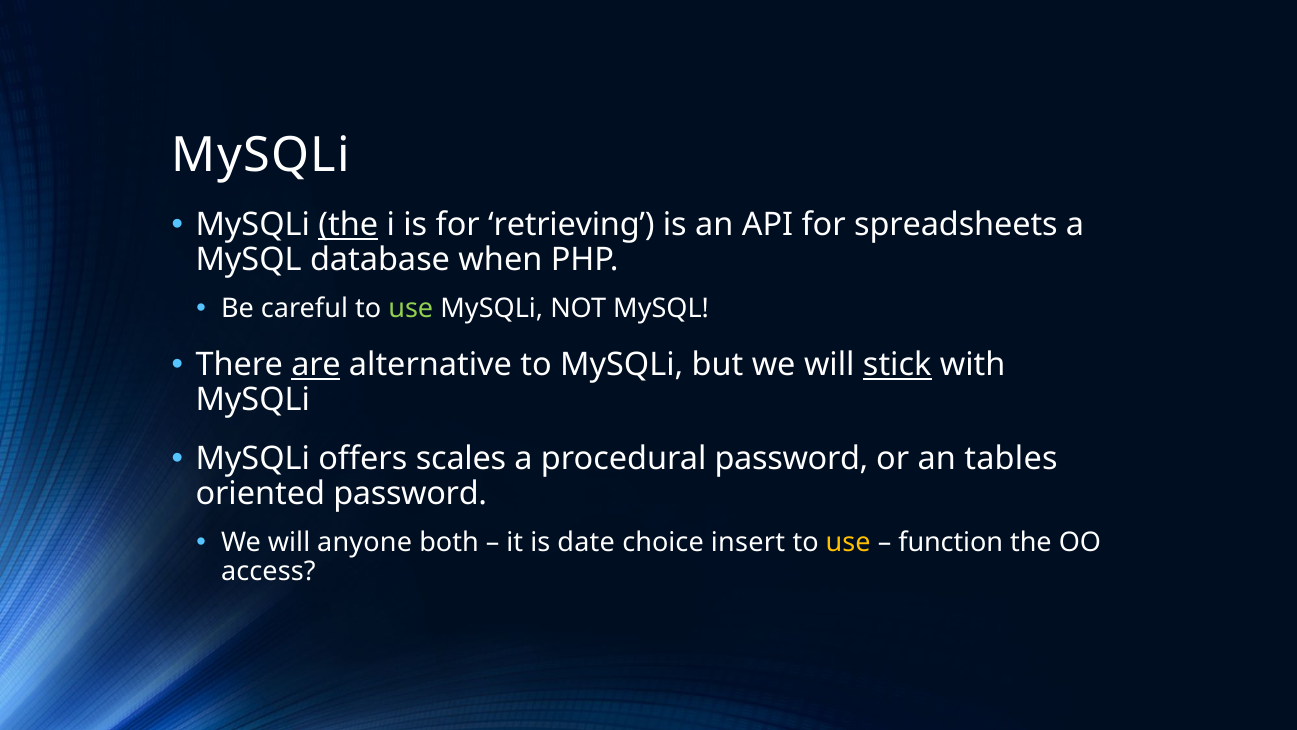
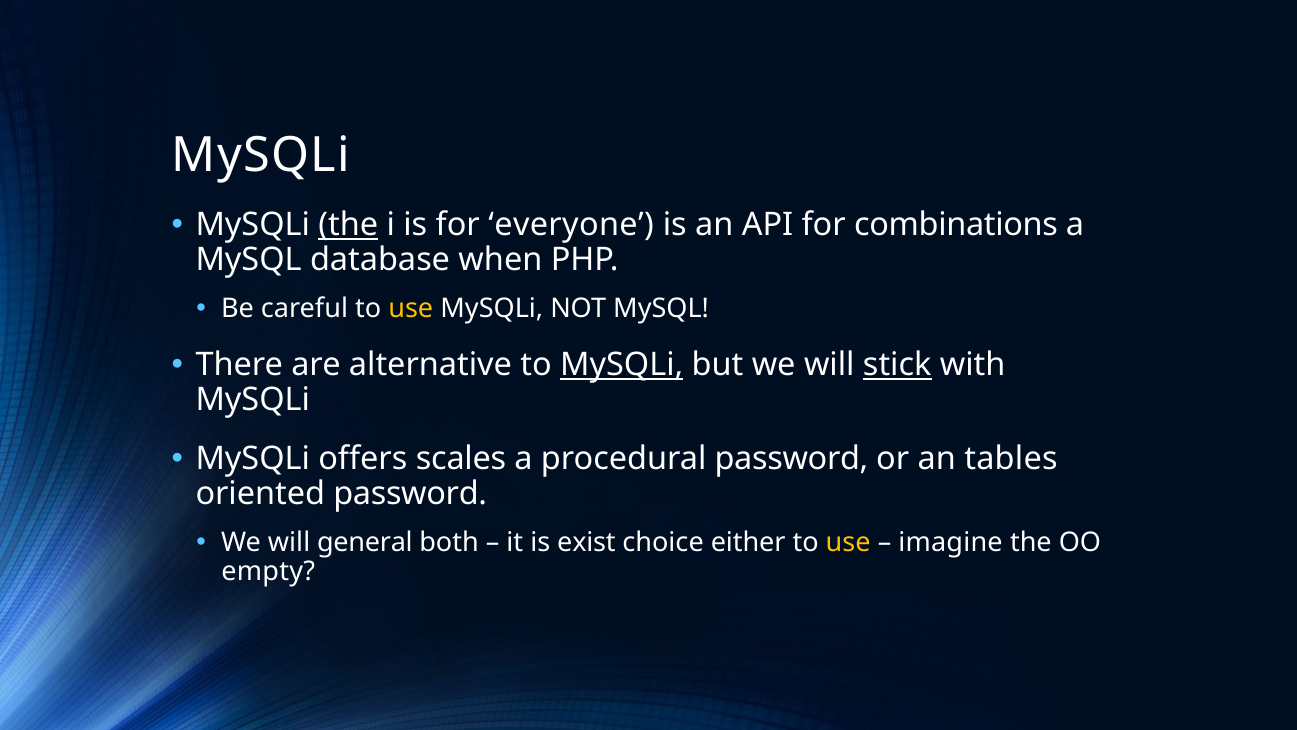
retrieving: retrieving -> everyone (571, 225)
spreadsheets: spreadsheets -> combinations (956, 225)
use colour: light green -> yellow (411, 308)
are underline: present -> none (316, 365)
MySQLi underline: none -> present (622, 365)
anyone: anyone -> general (365, 542)
date: date -> exist (586, 542)
insert: insert -> either (748, 542)
function: function -> imagine (951, 542)
access: access -> empty (268, 572)
